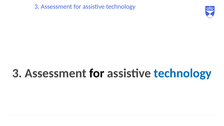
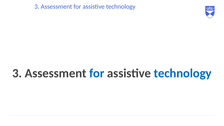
for colour: black -> blue (97, 73)
